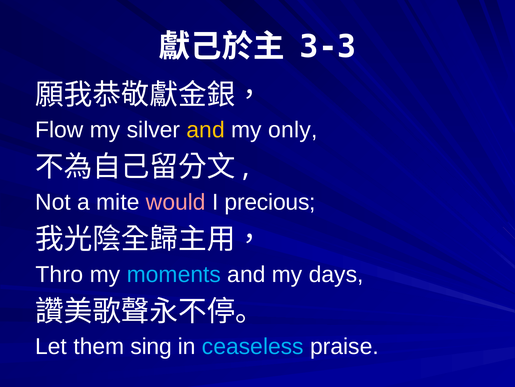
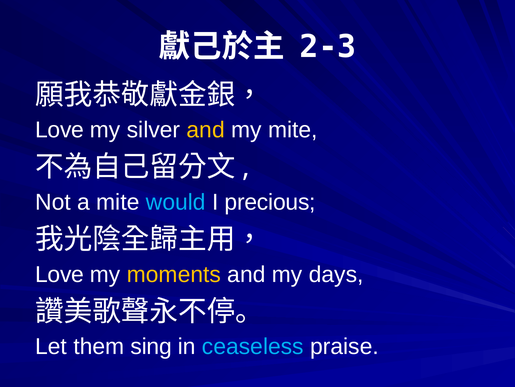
3-3: 3-3 -> 2-3 (328, 47)
Flow: Flow -> Love (59, 130)
my only: only -> mite (293, 130)
would colour: pink -> light blue (176, 202)
Thro: Thro -> Love (59, 274)
moments colour: light blue -> yellow (174, 274)
